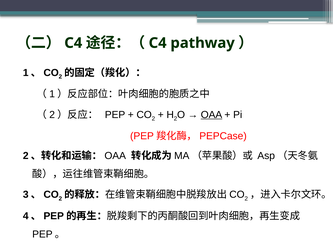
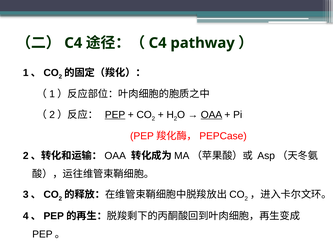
PEP underline: none -> present (115, 115)
